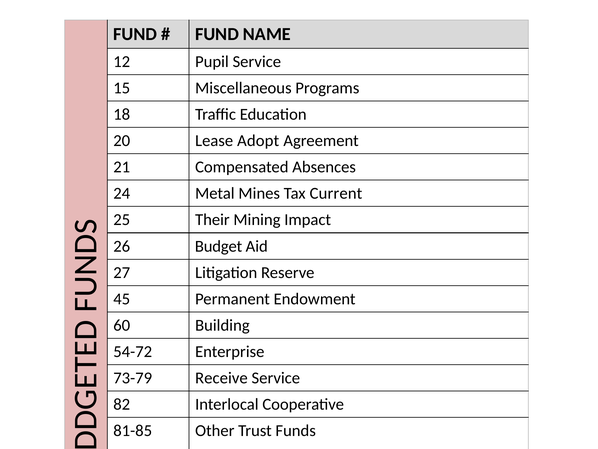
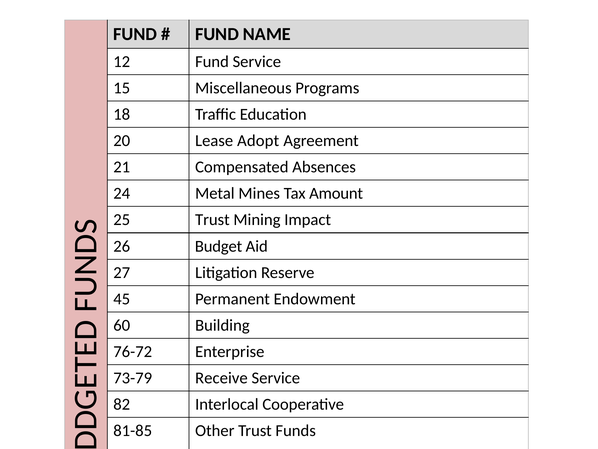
12 Pupil: Pupil -> Fund (212, 62)
Current: Current -> Amount (336, 193)
25 Their: Their -> Trust (212, 220)
54-72: 54-72 -> 76-72 (133, 351)
